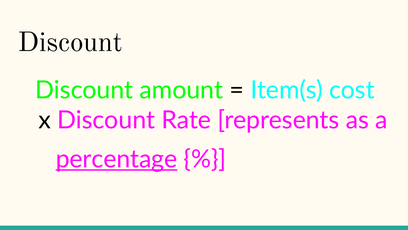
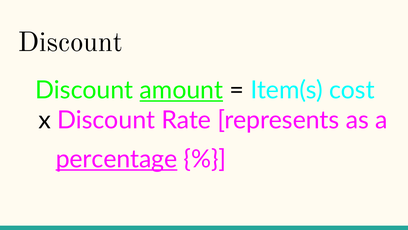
amount underline: none -> present (181, 90)
